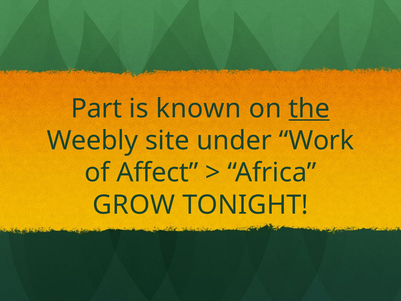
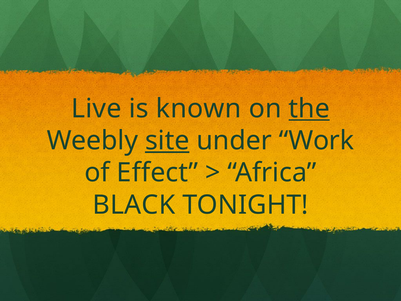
Part: Part -> Live (96, 108)
site underline: none -> present (167, 141)
Affect: Affect -> Effect (157, 173)
GROW: GROW -> BLACK (134, 205)
